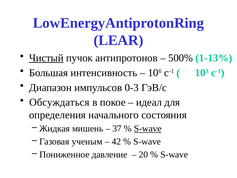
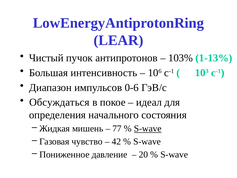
Чистый underline: present -> none (46, 58)
500%: 500% -> 103% (181, 58)
0-3: 0-3 -> 0-6 (132, 87)
37: 37 -> 77 (117, 128)
ученым: ученым -> чувство (87, 141)
